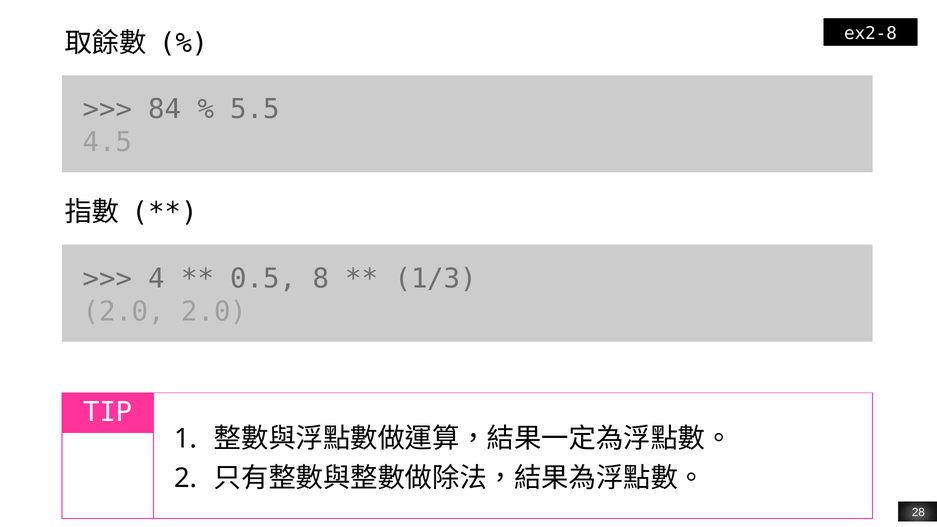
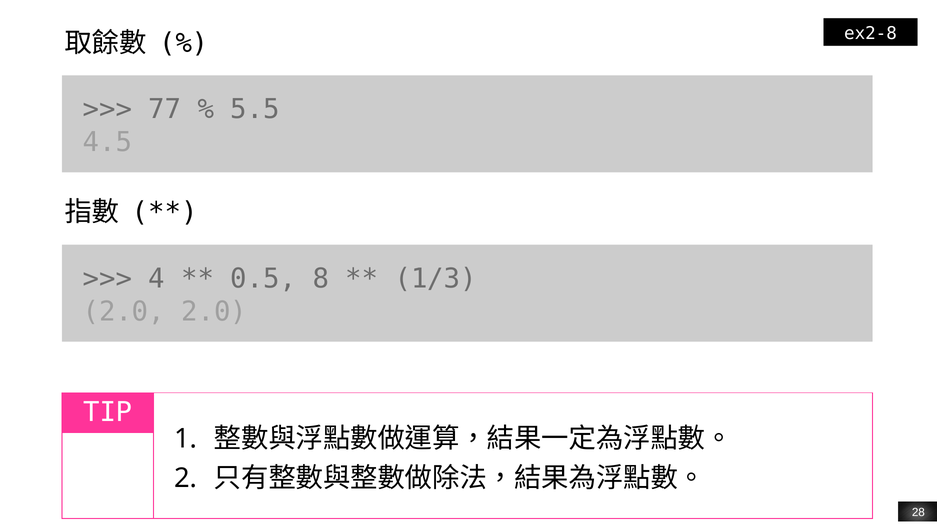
84: 84 -> 77 (165, 109)
